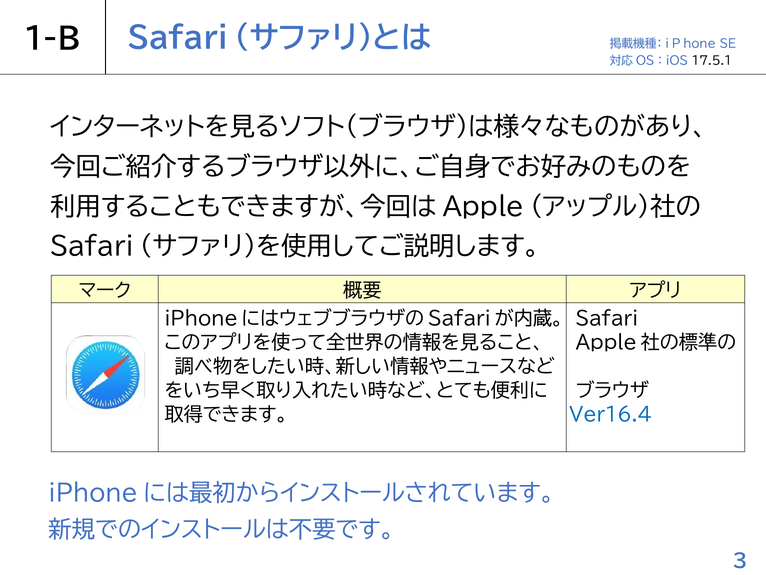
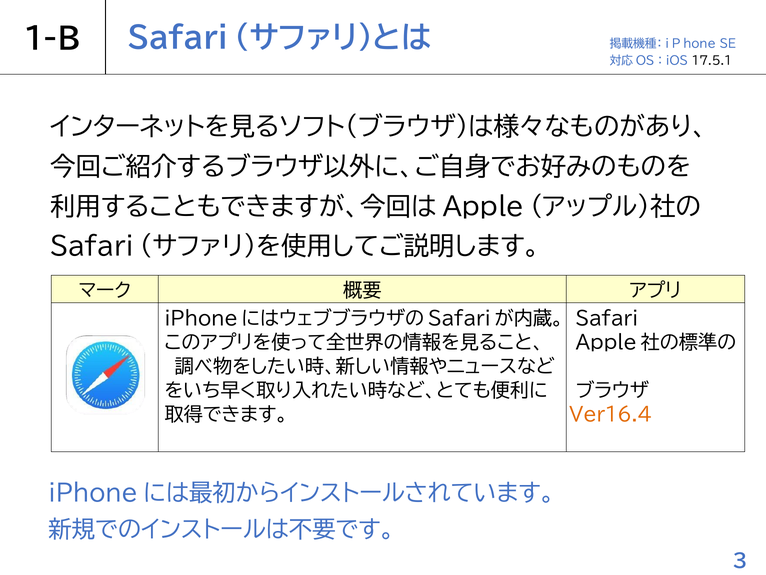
Ver16.4 colour: blue -> orange (611, 414)
